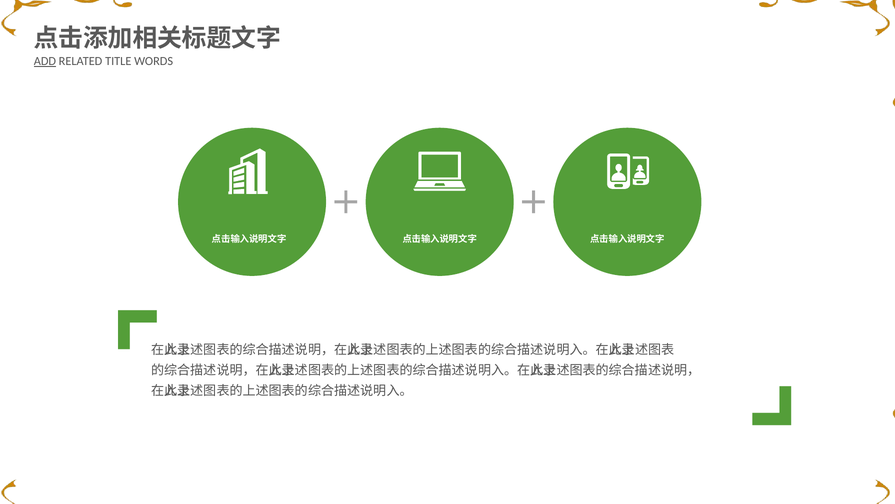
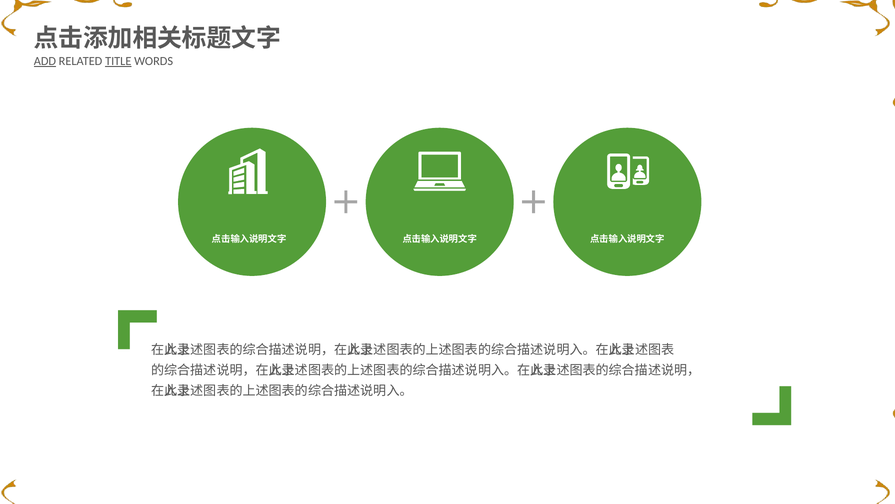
TITLE underline: none -> present (118, 61)
